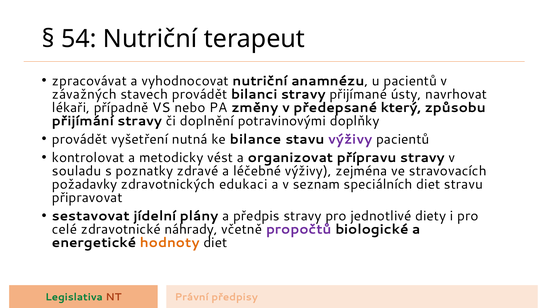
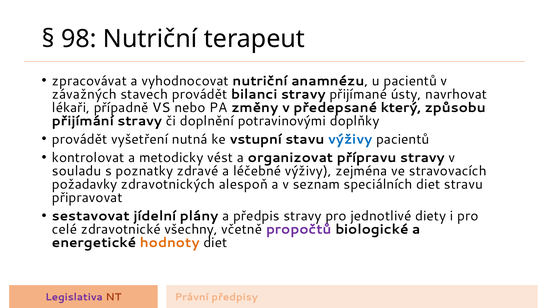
54: 54 -> 98 (79, 39)
bilance: bilance -> vstupní (256, 139)
výživy colour: purple -> blue (350, 139)
edukaci: edukaci -> alespoň (243, 184)
náhrady: náhrady -> všechny (191, 229)
Legislativa colour: green -> purple (74, 297)
